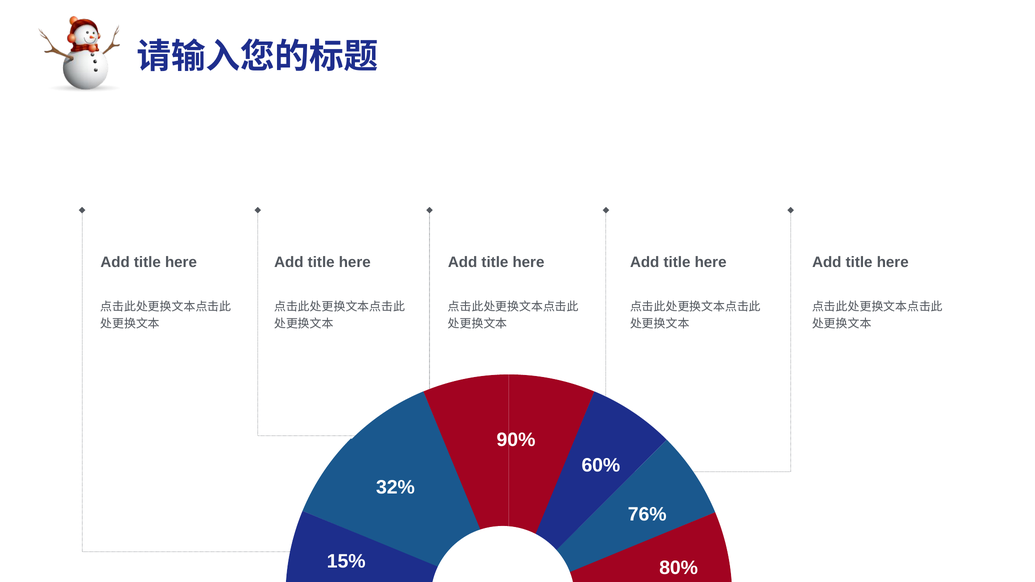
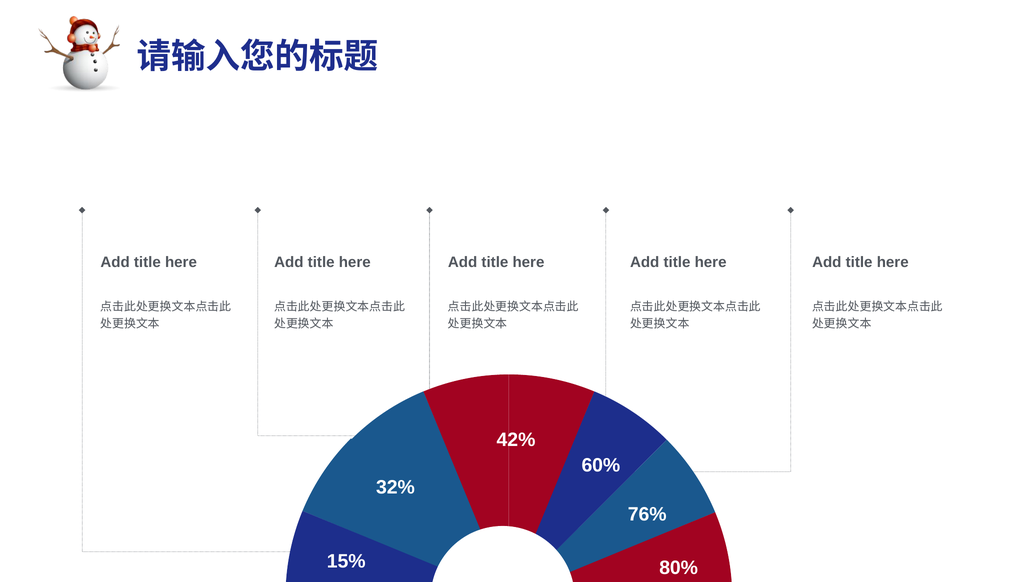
90%: 90% -> 42% (516, 440)
